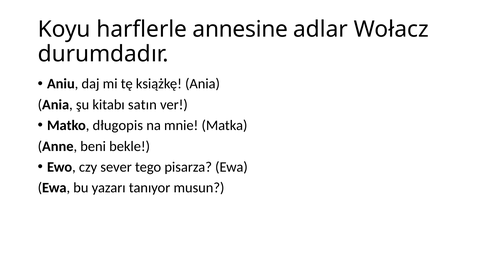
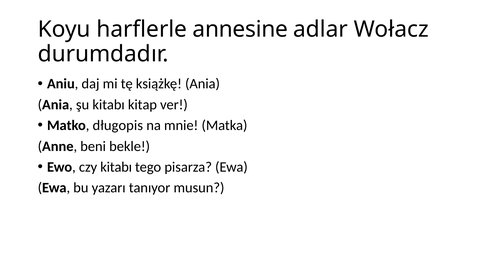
satın: satın -> kitap (142, 104)
czy sever: sever -> kitabı (116, 167)
